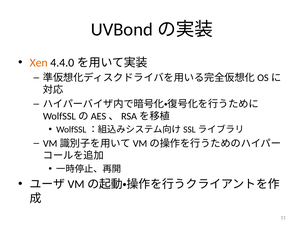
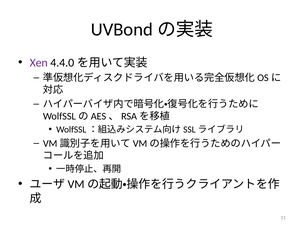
Xen colour: orange -> purple (39, 63)
